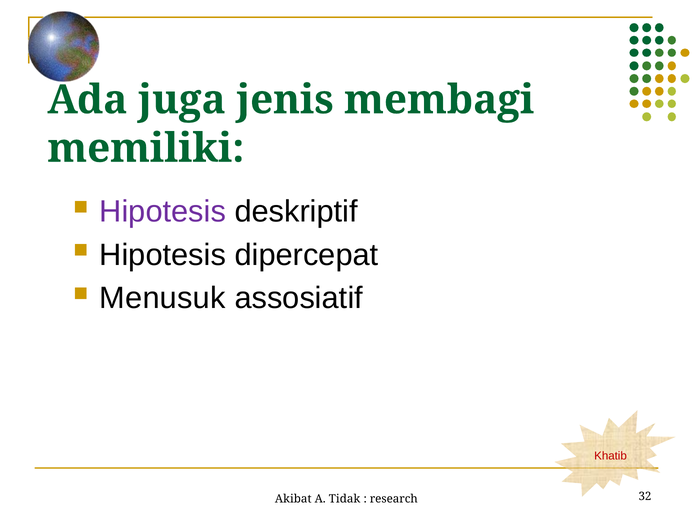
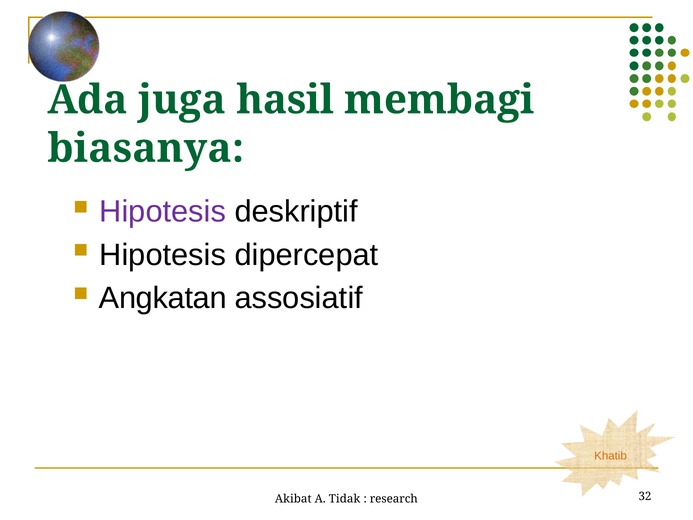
jenis: jenis -> hasil (285, 100)
memiliki: memiliki -> biasanya (146, 148)
Menusuk: Menusuk -> Angkatan (163, 298)
Khatib colour: red -> orange (611, 456)
